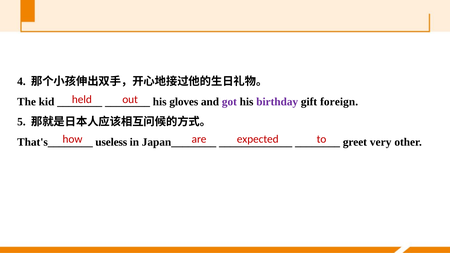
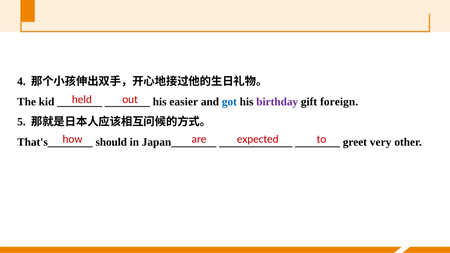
gloves: gloves -> easier (184, 102)
got colour: purple -> blue (229, 102)
useless: useless -> should (111, 142)
